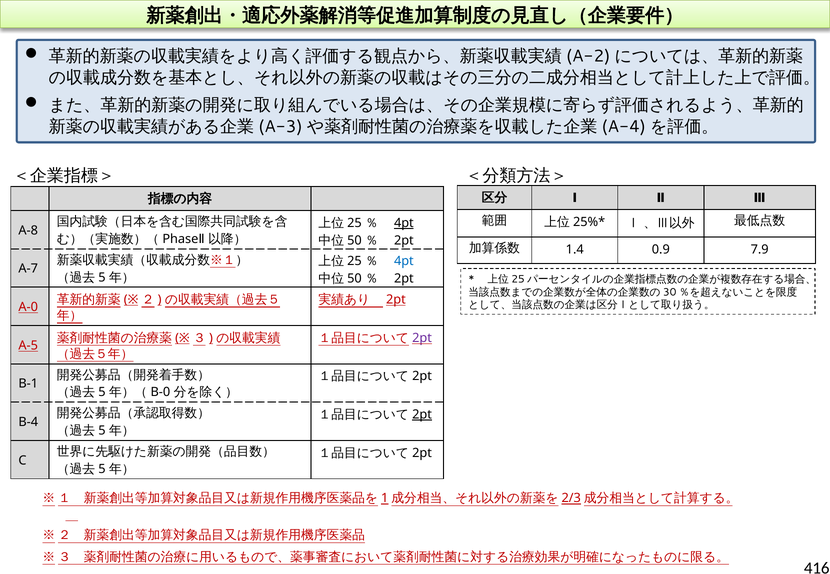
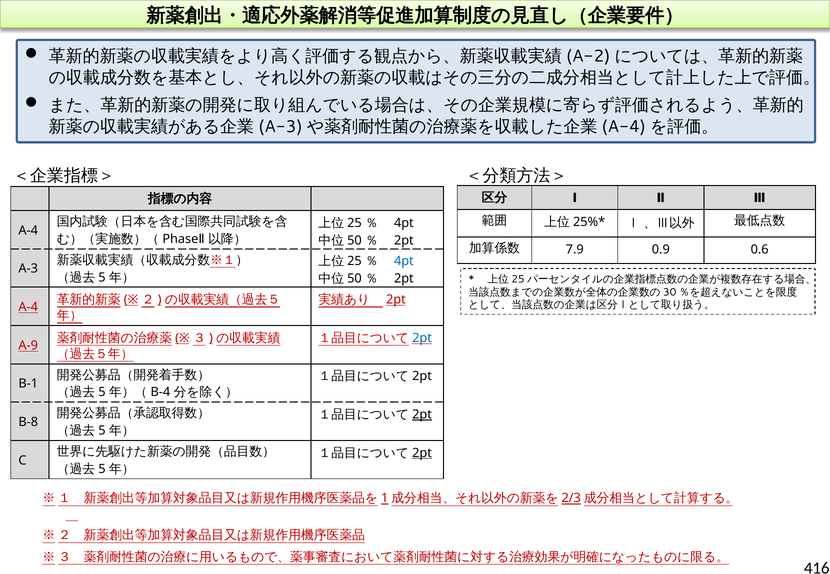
4pt underline: present -> none (404, 223)
A-8: A-8 -> A-4 (28, 231)
1.4: 1.4 -> 7.9 (575, 250)
7.9: 7.9 -> 0.6 (760, 250)
A-7: A-7 -> A-3 (28, 269)
A-0: A-0 -> A-4 (28, 307)
2pt colour: purple -> blue (422, 338)
A-5: A-5 -> A-9 (28, 346)
B-0: B-0 -> B-4 (160, 393)
B-4: B-4 -> B-8 (28, 423)
2pt underline: none -> present (422, 453)
